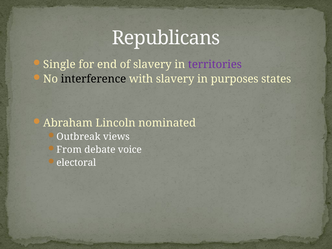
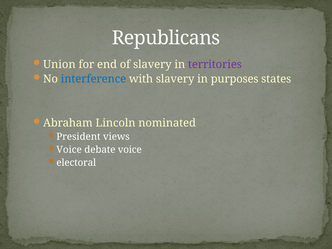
Single: Single -> Union (59, 64)
interference colour: black -> blue (93, 79)
Outbreak: Outbreak -> President (78, 137)
From: From -> Voice (69, 150)
